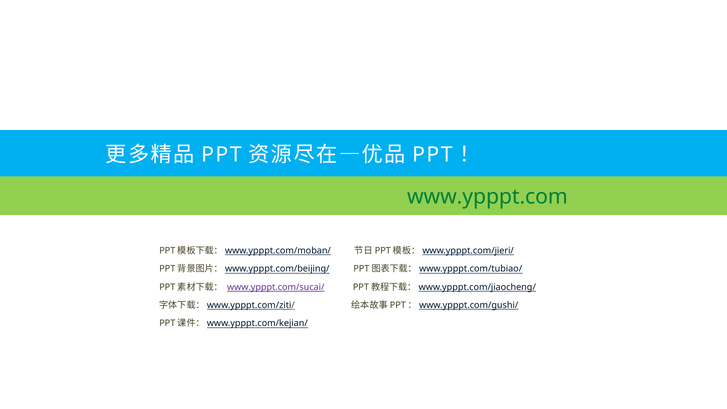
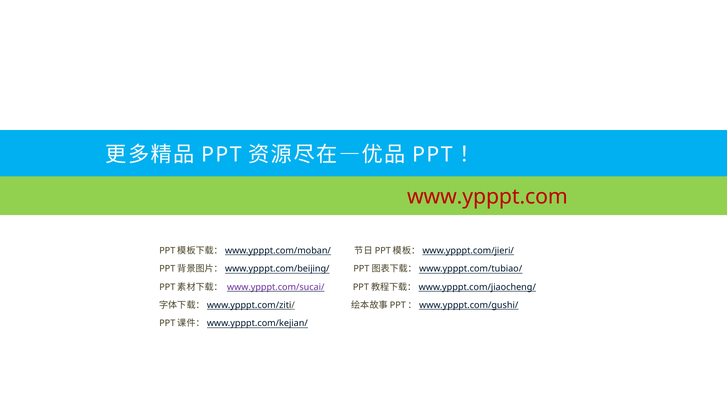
www.ypppt.com colour: green -> red (487, 197)
